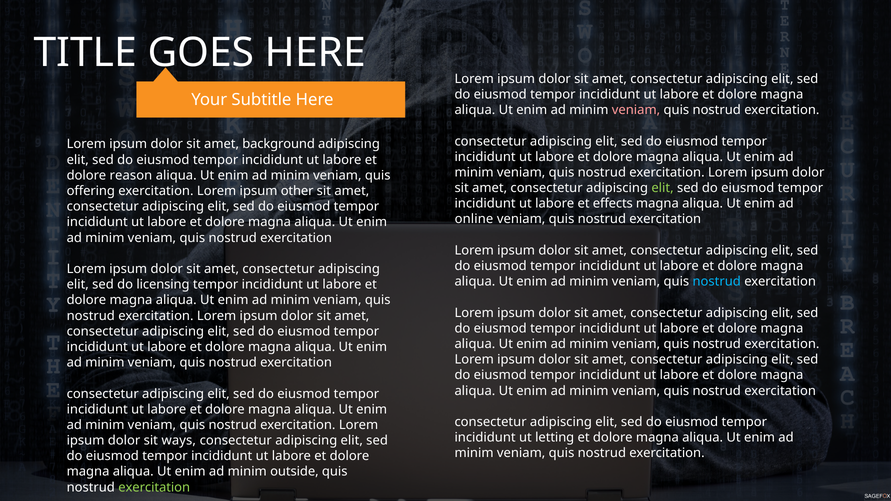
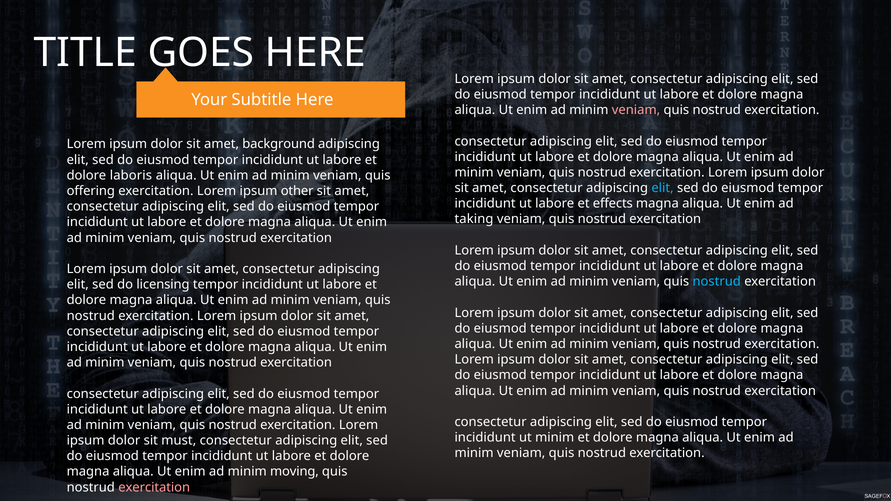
reason: reason -> laboris (131, 175)
elit colour: light green -> light blue (663, 188)
online: online -> taking (474, 219)
ut letting: letting -> minim (555, 438)
ways: ways -> must (179, 441)
outside: outside -> moving (294, 472)
exercitation colour: light green -> pink (154, 487)
